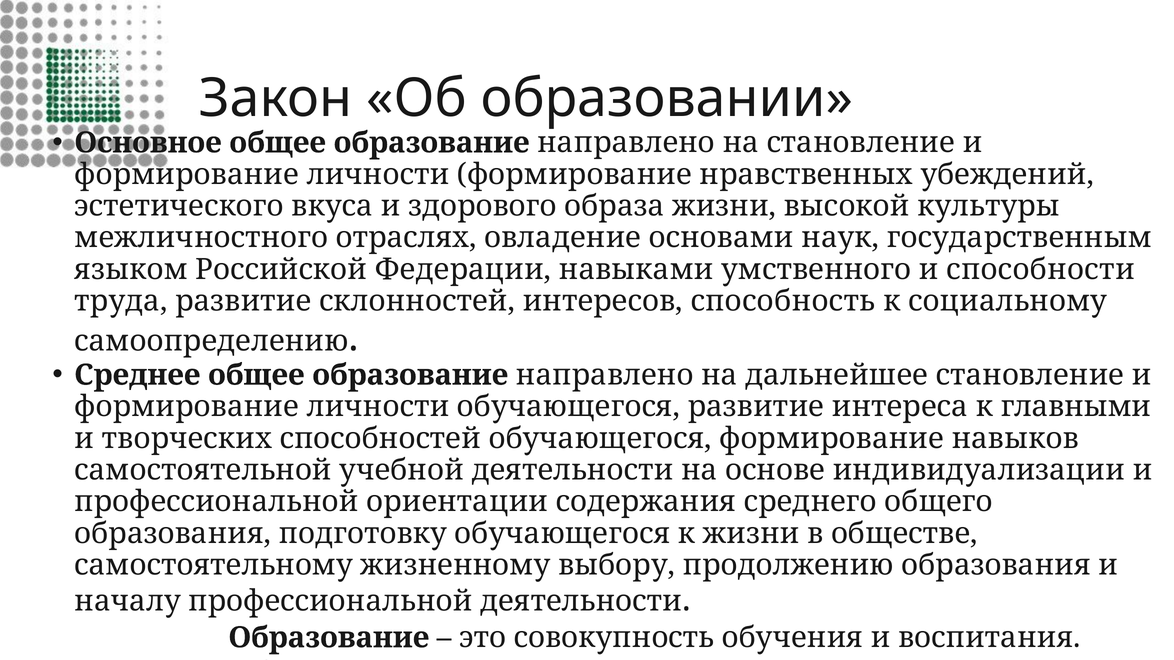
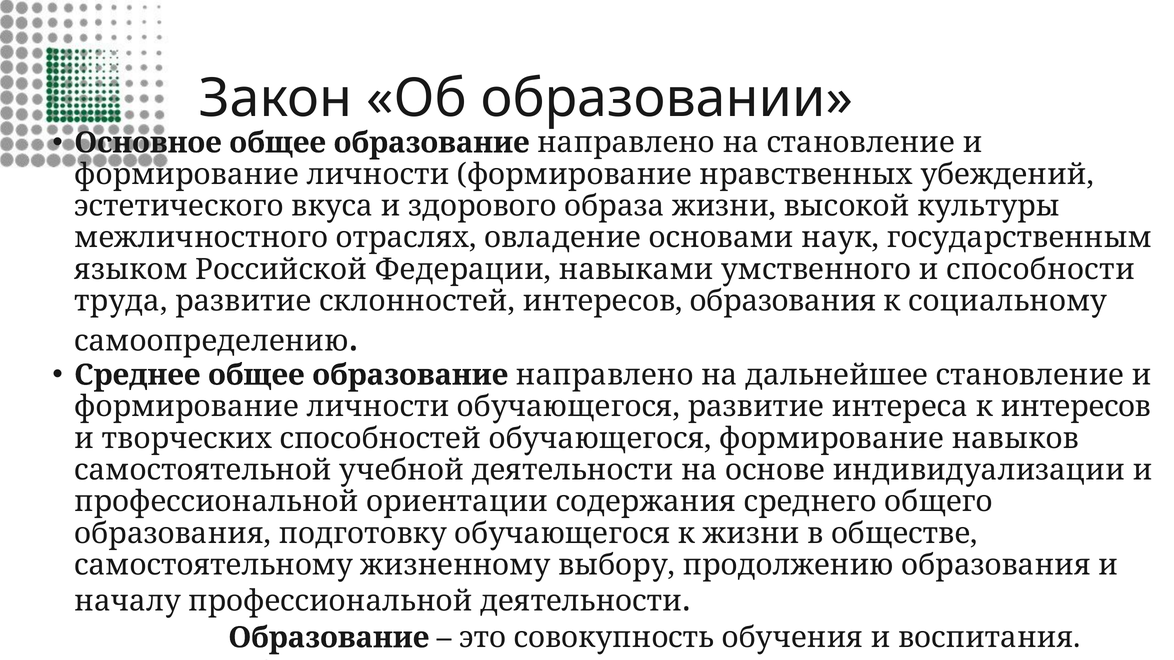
интересов способность: способность -> образования (783, 301)
к главными: главными -> интересов (1076, 407)
